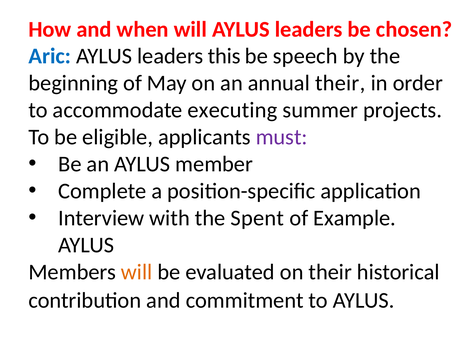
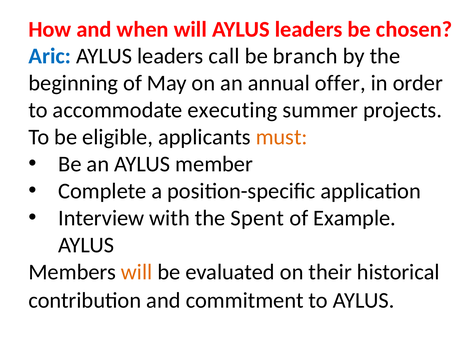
this: this -> call (224, 56)
speech: speech -> branch (305, 56)
annual their: their -> offer (340, 83)
must colour: purple -> orange (282, 137)
